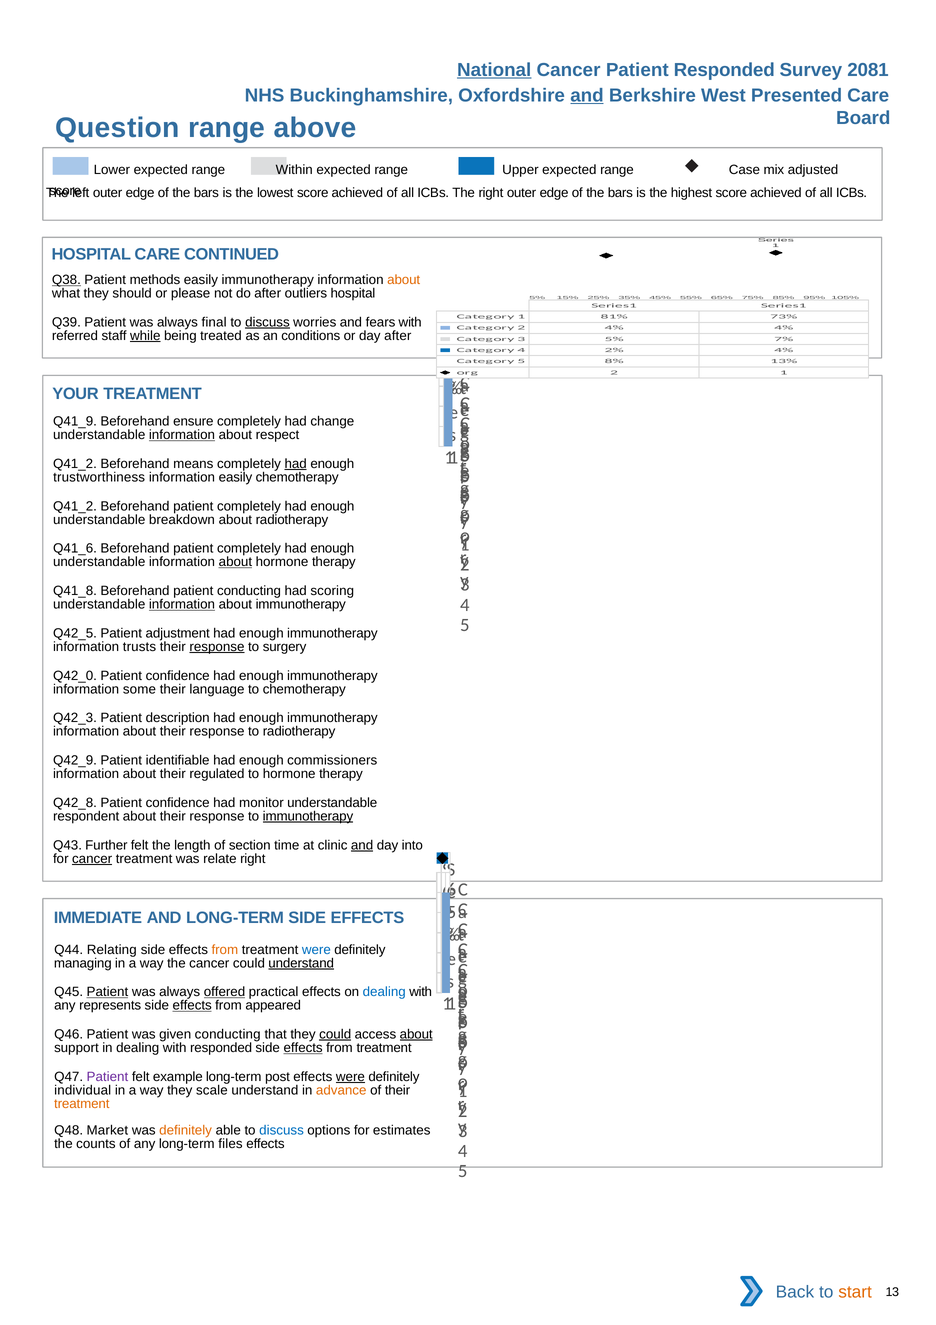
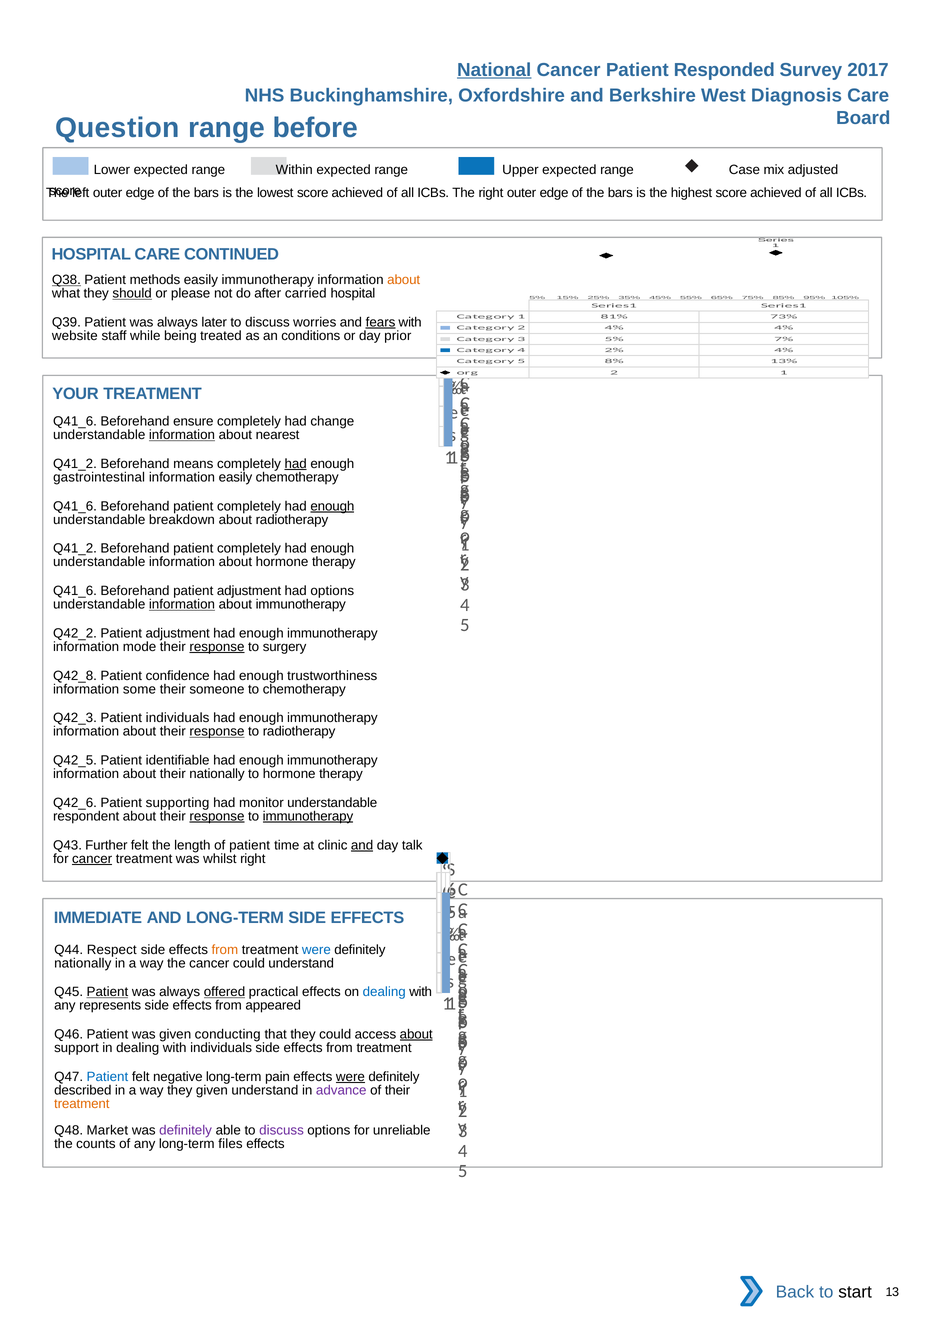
2081: 2081 -> 2017 (868, 70)
and underline: present -> none (587, 95)
Presented: Presented -> Diagnosis (796, 95)
above: above -> before (315, 128)
should underline: none -> present (132, 293)
outliers: outliers -> carried (306, 293)
final: final -> later (214, 322)
discuss underline: present -> none (267, 322)
fears underline: none -> present (381, 322)
referred: referred -> website (75, 336)
while underline: present -> none (145, 336)
day after: after -> prior (398, 336)
Q41_9: Q41_9 -> Q41_6 (75, 421)
respect: respect -> nearest (278, 435)
trustworthiness: trustworthiness -> gastrointestinal (99, 477)
Q41_2: Q41_2 -> Q41_6 (75, 506)
enough underline: none -> present (332, 506)
Q41_6: Q41_6 -> Q41_2 (75, 548)
about underline: present -> none (235, 562)
Q41_8: Q41_8 -> Q41_6 (75, 591)
Beforehand patient conducting: conducting -> adjustment (249, 591)
had scoring: scoring -> options (332, 591)
Q42_5: Q42_5 -> Q42_2 (75, 633)
trusts: trusts -> mode (140, 647)
Q42_0: Q42_0 -> Q42_8 (75, 675)
immunotherapy: immunotherapy -> trustworthiness (332, 675)
language: language -> someone (217, 689)
Patient description: description -> individuals (178, 718)
response underline: none -> present (217, 731)
Q42_9: Q42_9 -> Q42_5 (75, 760)
commissioners: commissioners -> immunotherapy (332, 760)
their regulated: regulated -> nationally (217, 774)
Q42_8: Q42_8 -> Q42_6 (75, 803)
confidence: confidence -> supporting (178, 803)
response underline: none -> present (217, 816)
of section: section -> patient (250, 845)
into: into -> talk (412, 845)
relate: relate -> whilst (220, 858)
Relating: Relating -> Respect (112, 949)
managing: managing -> nationally (83, 963)
understand underline: present -> none (301, 963)
effects underline: present -> none (192, 1005)
could underline: present -> none (335, 1034)
with responded: responded -> individuals (221, 1048)
effects underline: present -> none (303, 1048)
Patient colour: purple -> blue (107, 1076)
example: example -> negative (178, 1076)
post: post -> pain (277, 1076)
individual: individual -> described (83, 1090)
they scale: scale -> given (212, 1090)
advance colour: orange -> purple (341, 1090)
definitely colour: orange -> purple (186, 1130)
discuss colour: blue -> purple (282, 1130)
estimates: estimates -> unreliable (402, 1130)
start colour: orange -> black (855, 1292)
